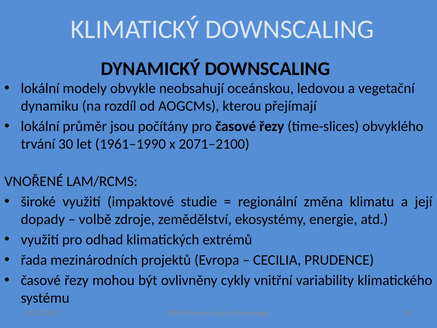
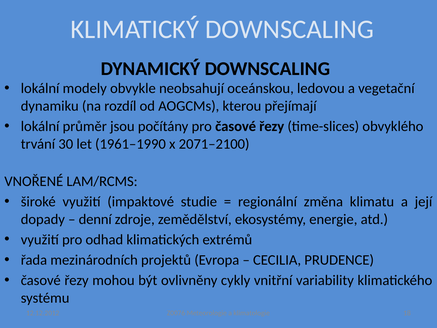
volbě: volbě -> denní (95, 219)
